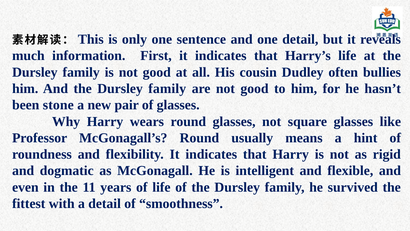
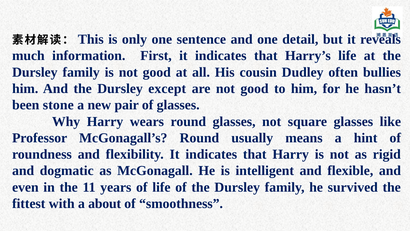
And the Dursley family: family -> except (167, 88)
a detail: detail -> about (105, 203)
